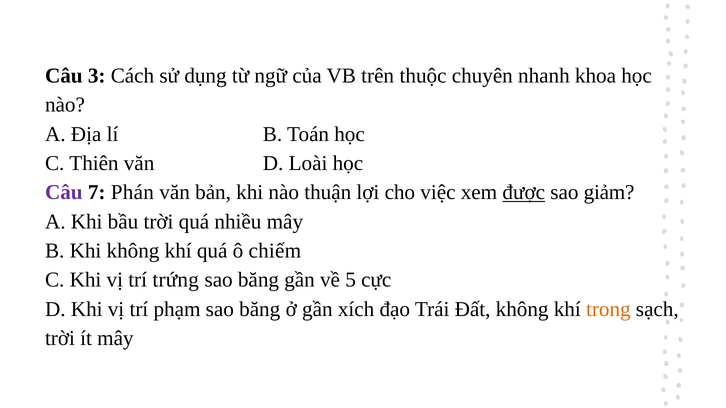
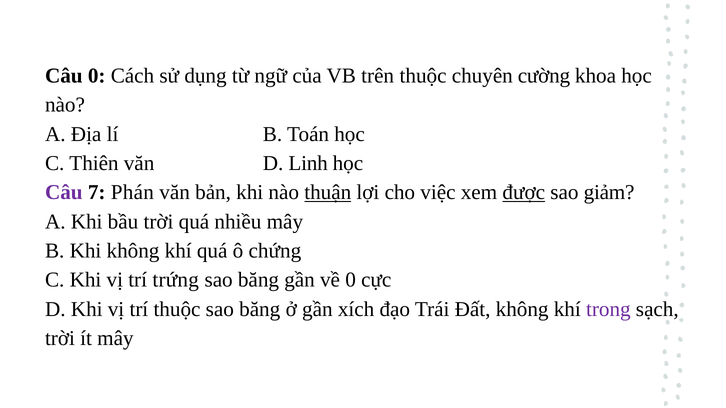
Câu 3: 3 -> 0 (97, 76)
nhanh: nhanh -> cường (544, 76)
Loài: Loài -> Linh (308, 163)
thuận underline: none -> present (328, 193)
chiếm: chiếm -> chứng (275, 251)
về 5: 5 -> 0 (351, 280)
trí phạm: phạm -> thuộc (177, 309)
trong colour: orange -> purple (608, 309)
